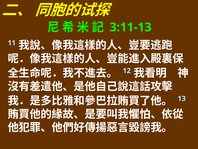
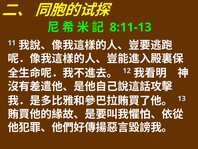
3:11-13: 3:11-13 -> 8:11-13 (131, 27)
